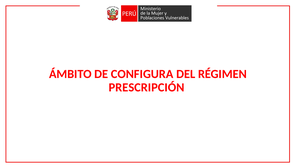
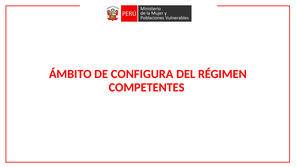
PRESCRIPCIÓN: PRESCRIPCIÓN -> COMPETENTES (147, 87)
